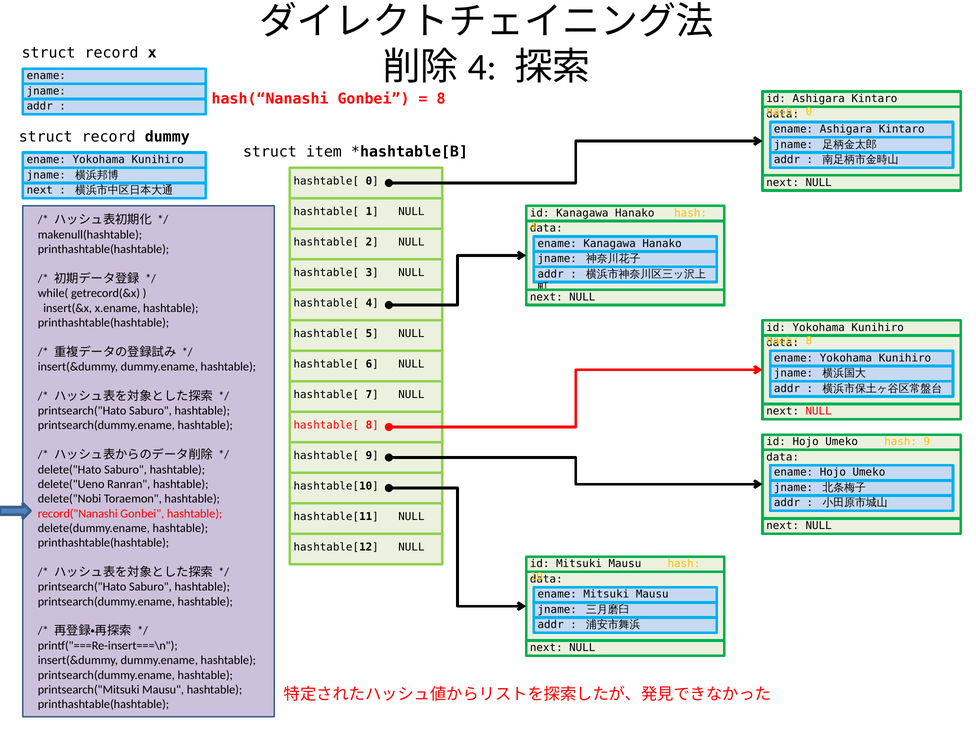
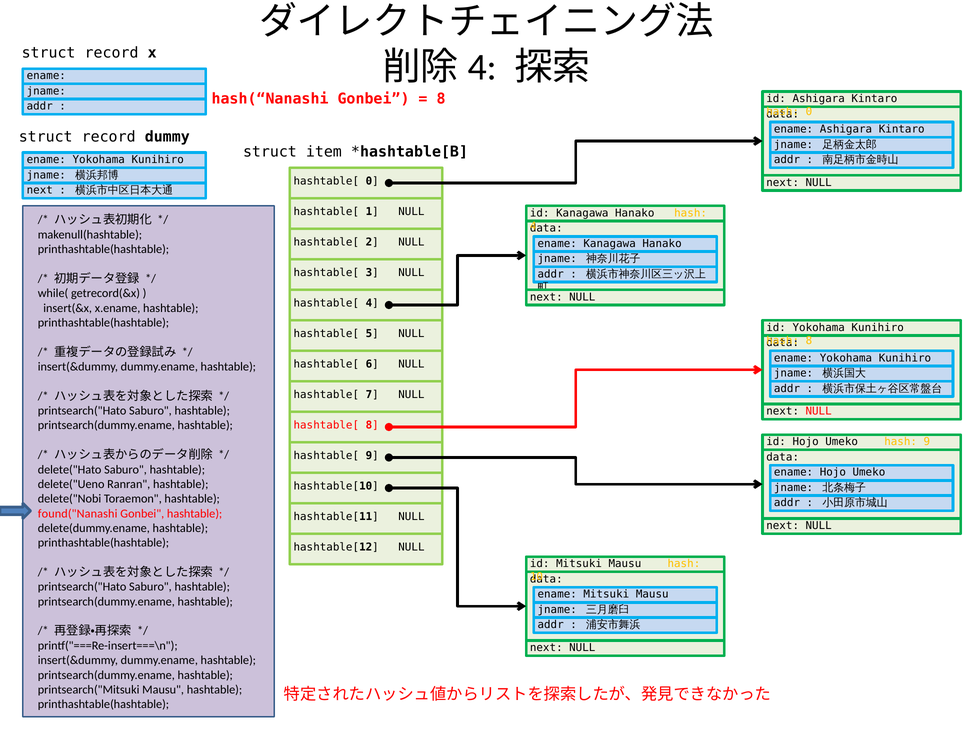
record("Nanashi: record("Nanashi -> found("Nanashi (78, 514)
